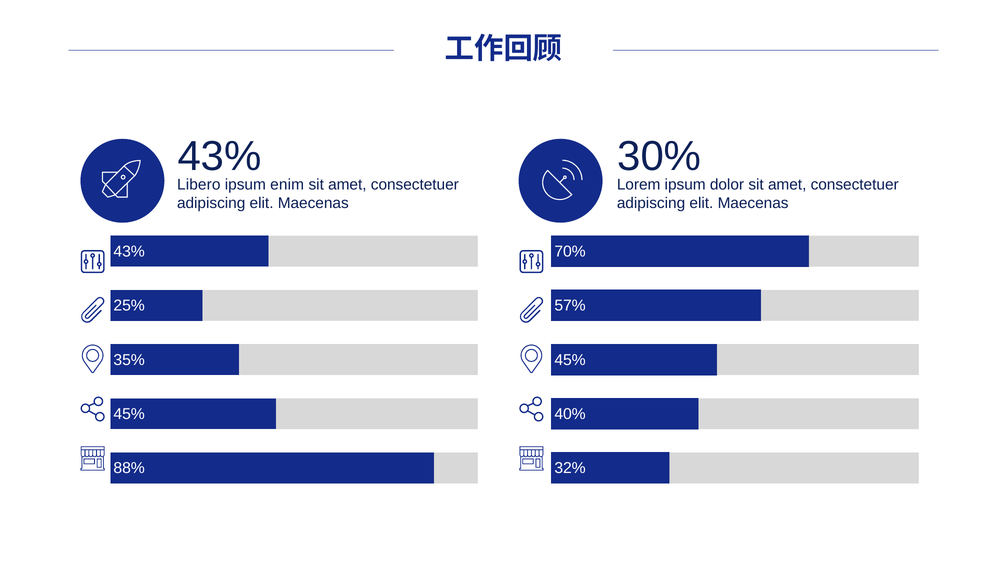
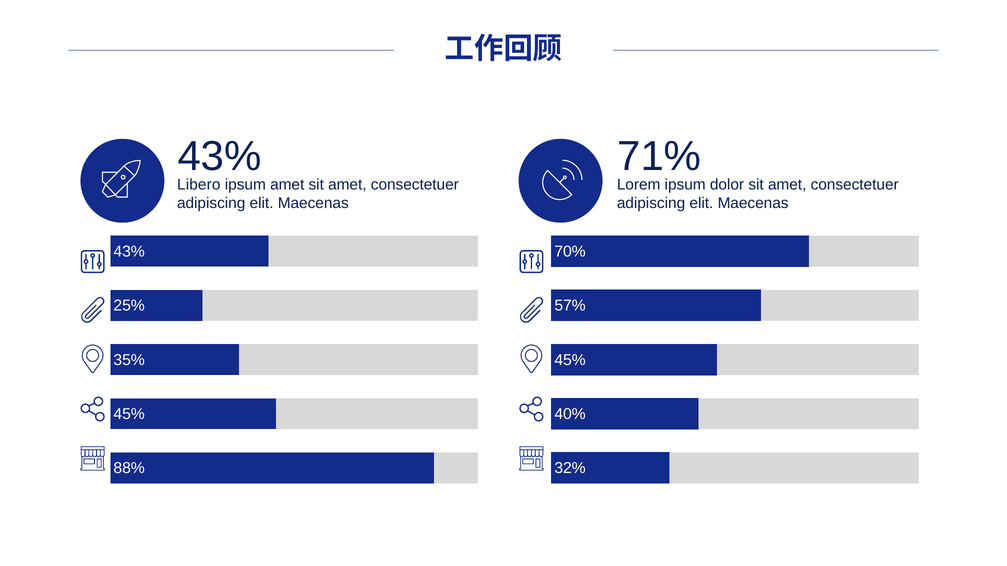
30%: 30% -> 71% (659, 156)
ipsum enim: enim -> amet (287, 185)
